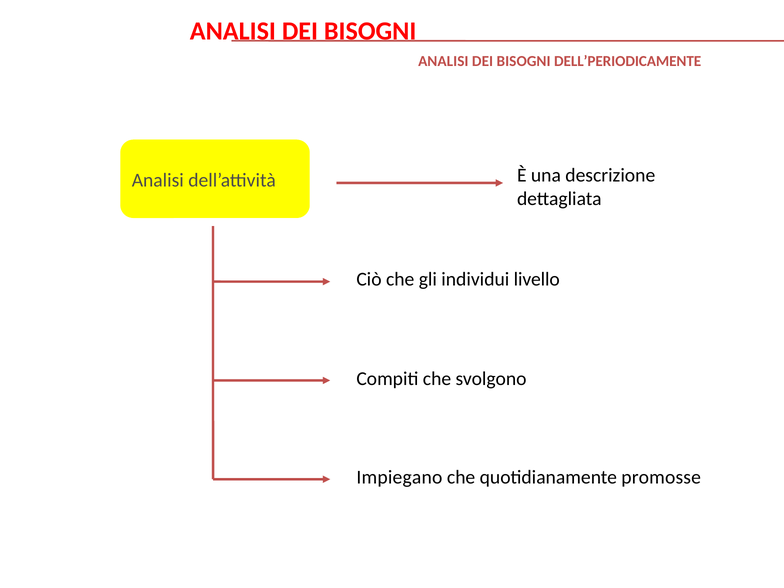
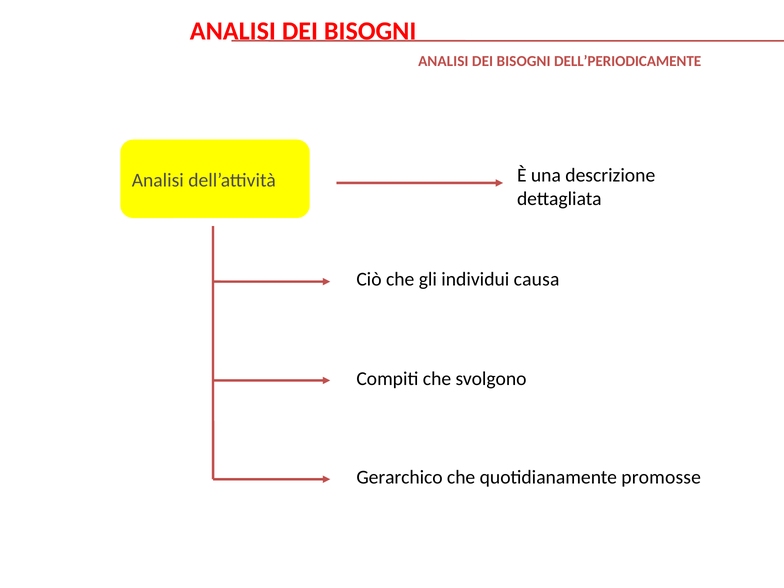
livello: livello -> causa (537, 280)
Impiegano: Impiegano -> Gerarchico (400, 477)
